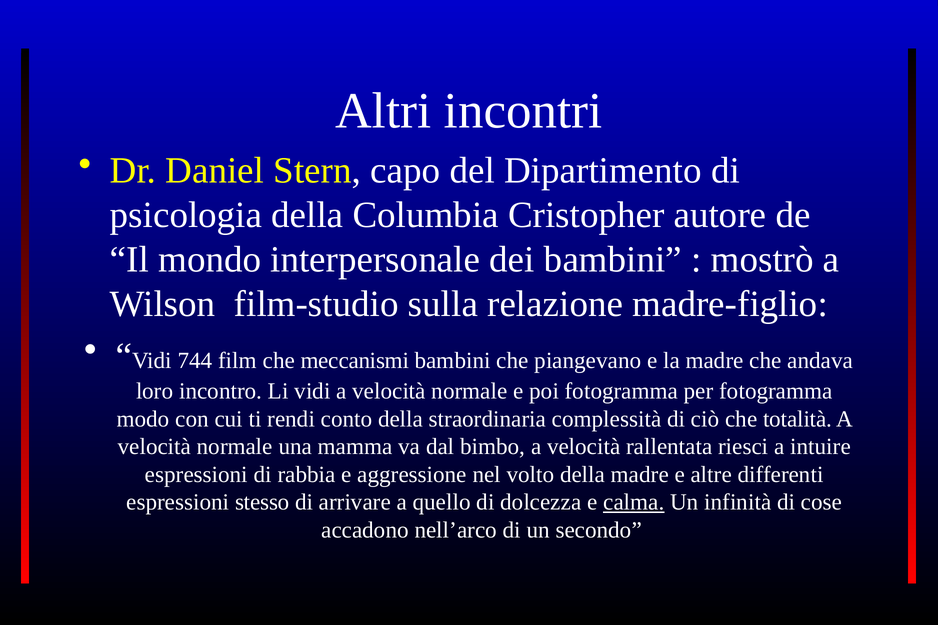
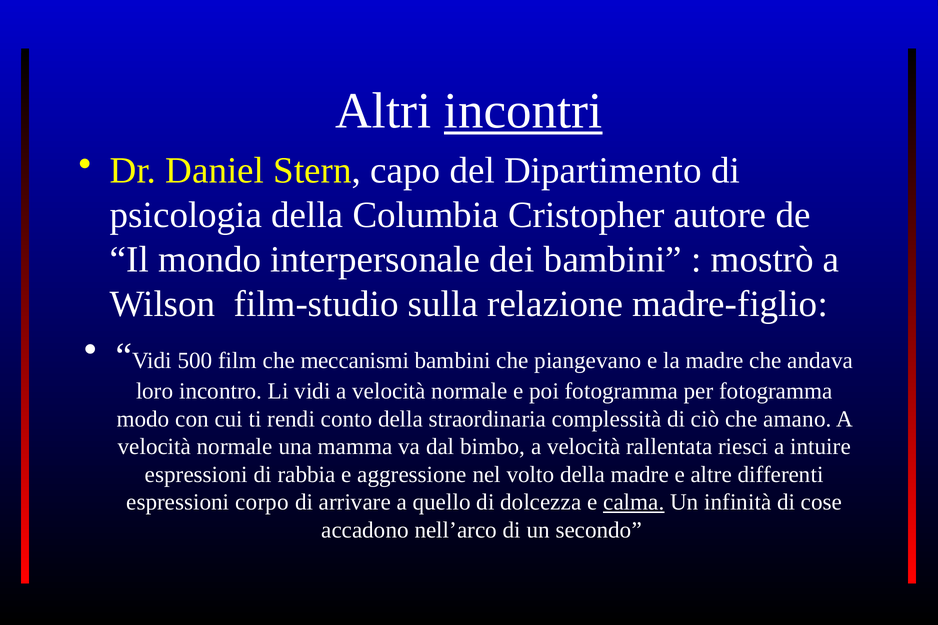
incontri underline: none -> present (523, 111)
744: 744 -> 500 (195, 361)
totalità: totalità -> amano (797, 419)
stesso: stesso -> corpo (262, 503)
